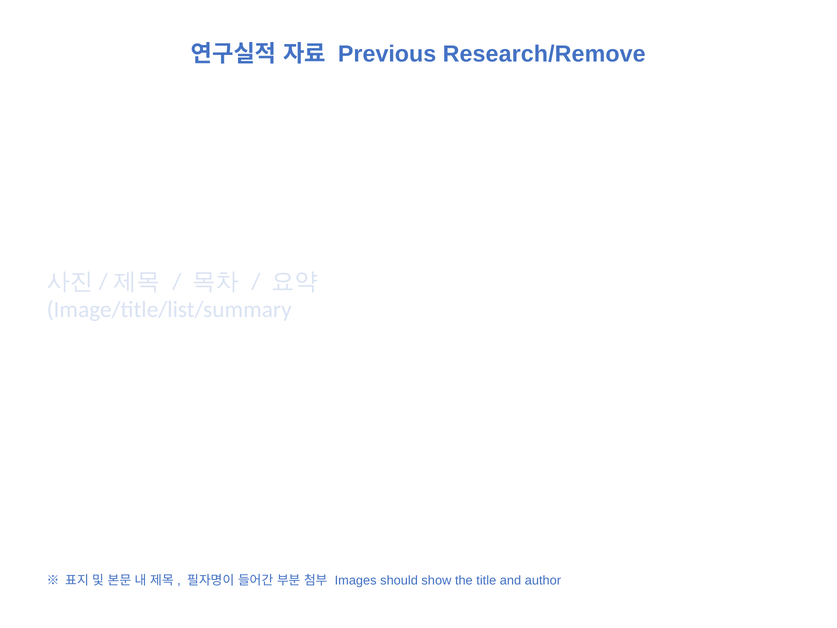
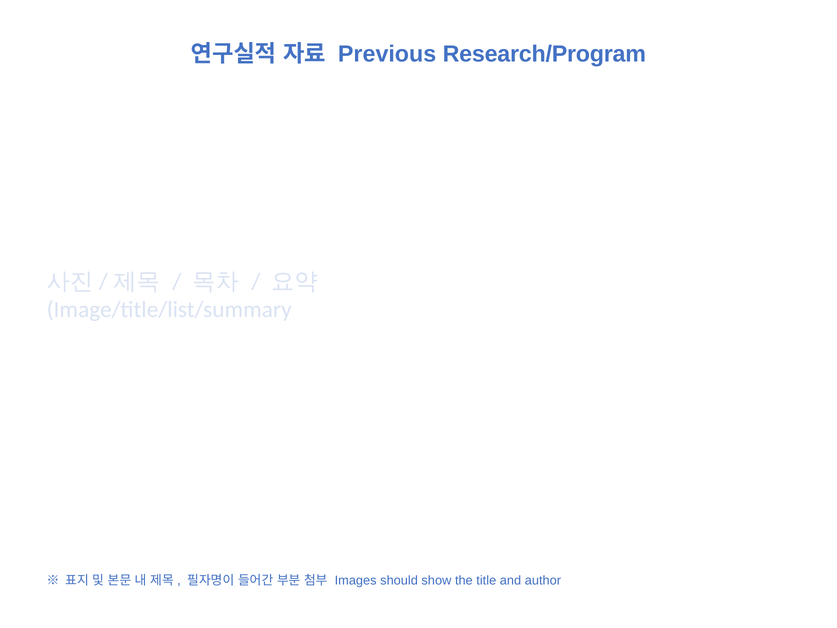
Research/Remove: Research/Remove -> Research/Program (544, 54)
